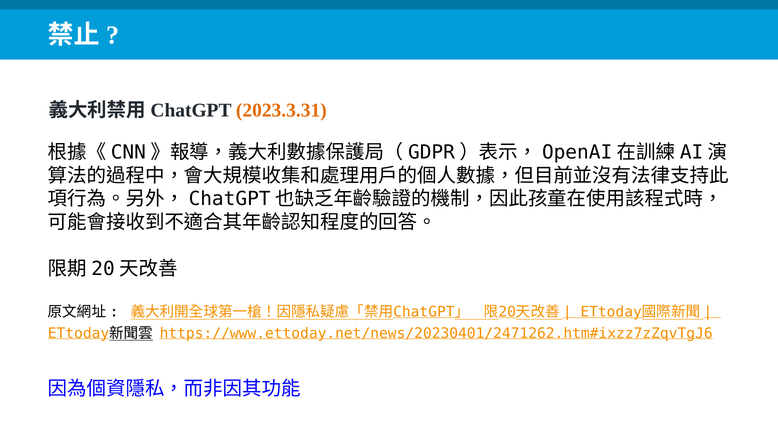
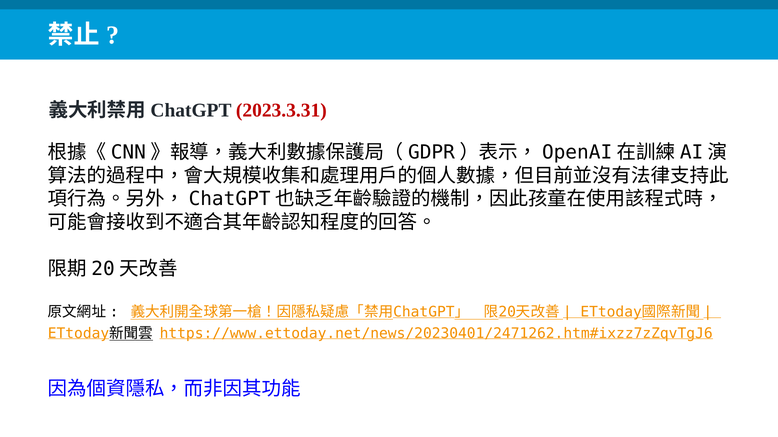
2023.3.31 colour: orange -> red (281, 110)
